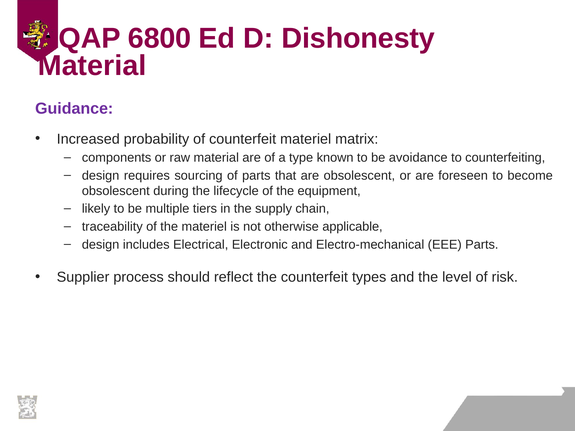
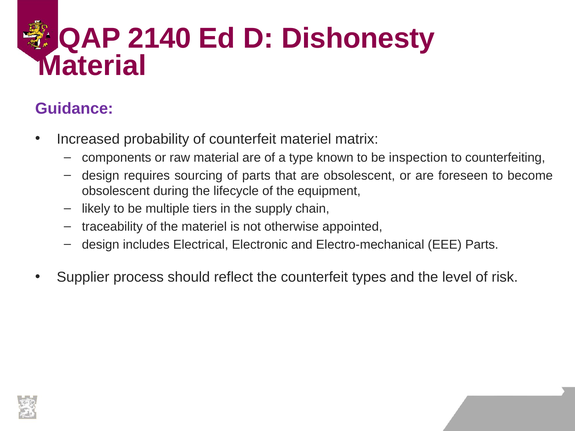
6800: 6800 -> 2140 (160, 38)
avoidance: avoidance -> inspection (418, 158)
applicable: applicable -> appointed (352, 227)
